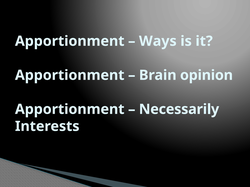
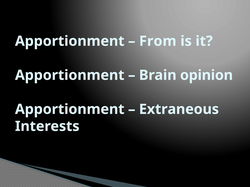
Ways: Ways -> From (158, 41)
Necessarily: Necessarily -> Extraneous (179, 110)
